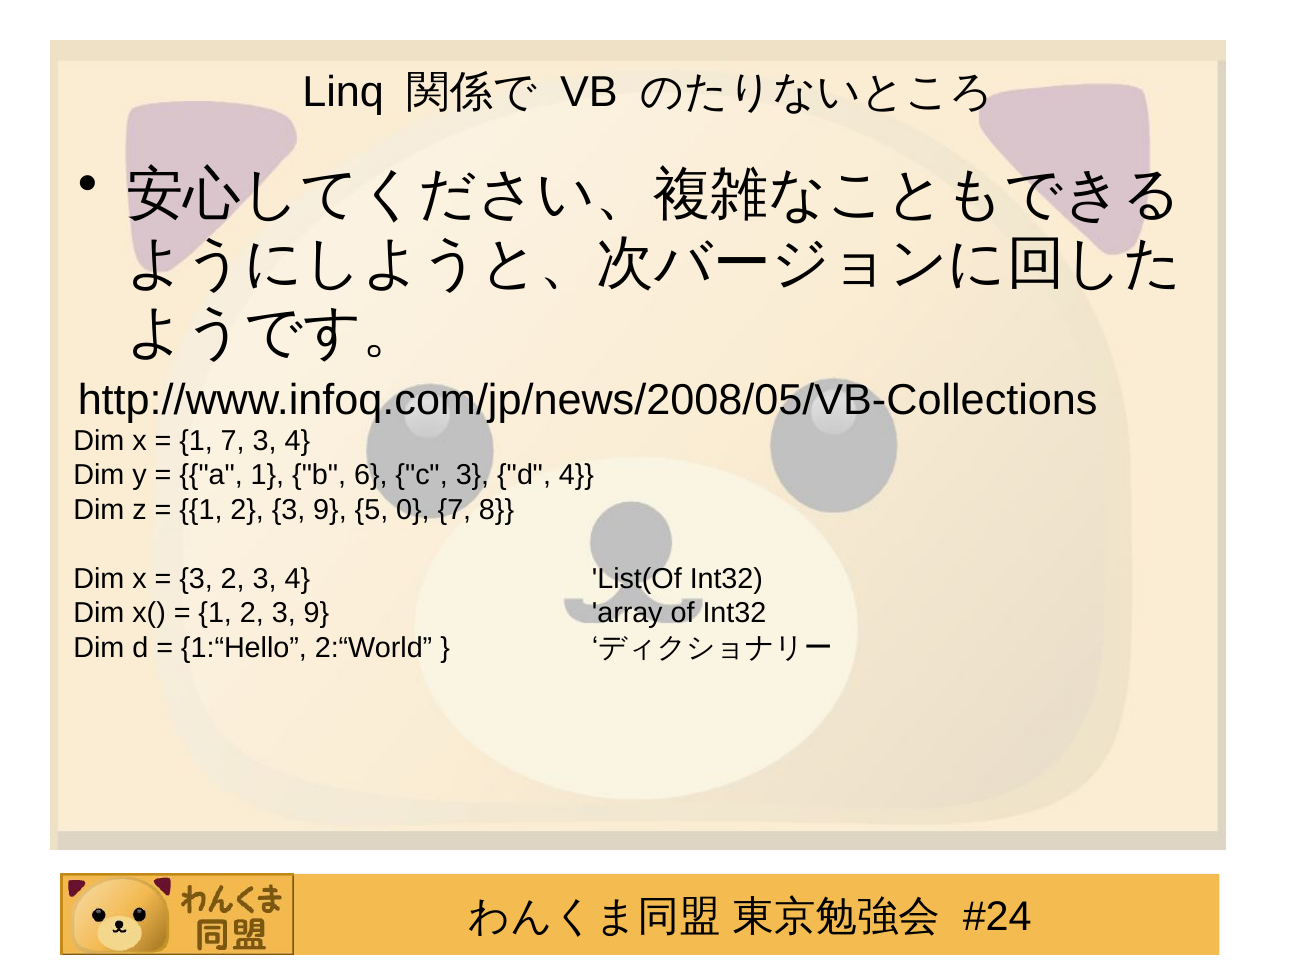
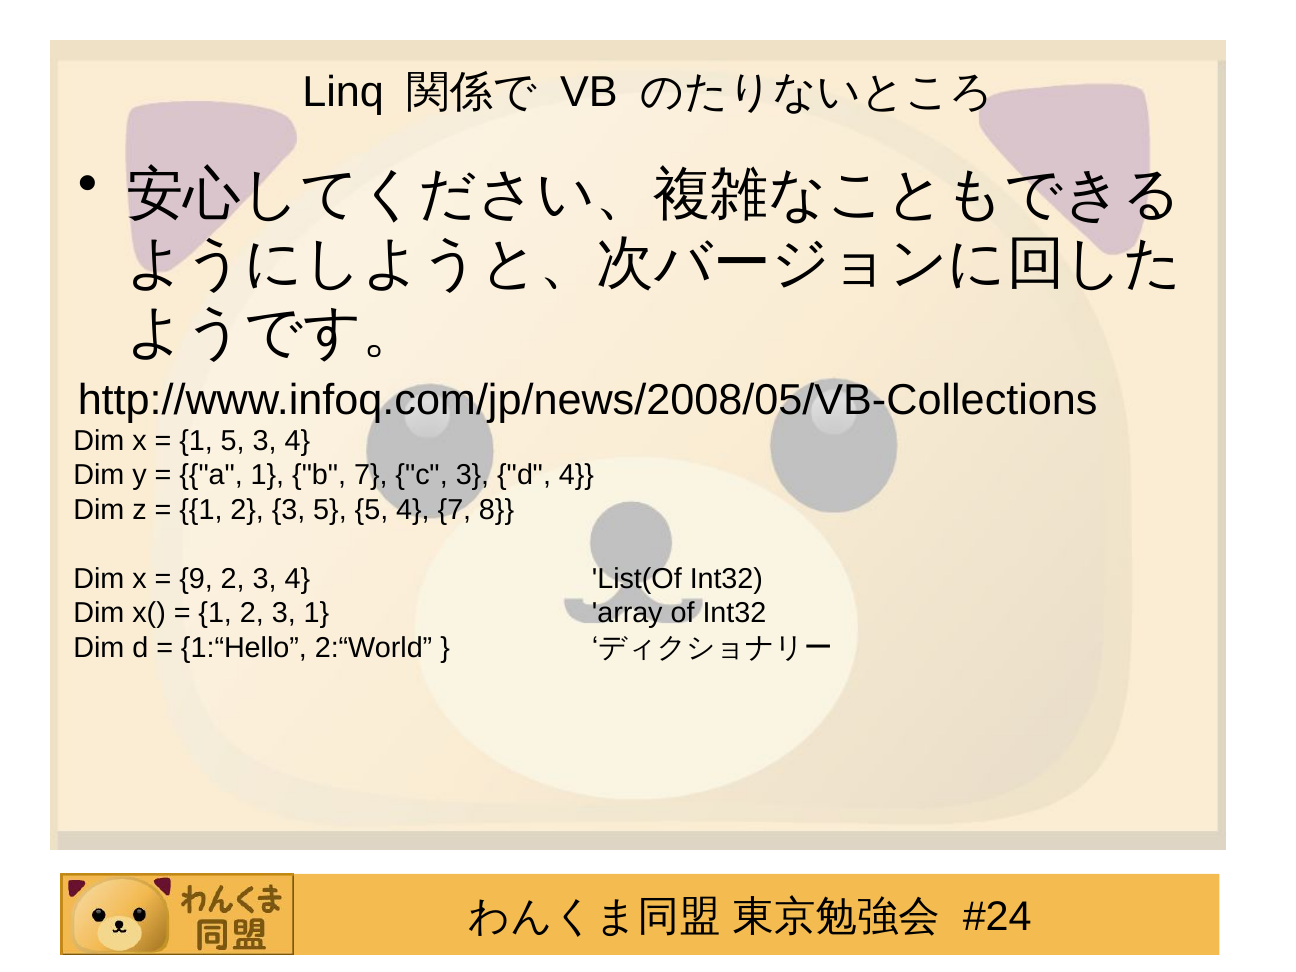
1 7: 7 -> 5 (233, 441)
b 6: 6 -> 7 (371, 475)
9: 9 -> 5 (330, 510)
5 0: 0 -> 4 (413, 510)
3: 3 -> 9 (196, 579)
9: 9 -> 1 (316, 614)
